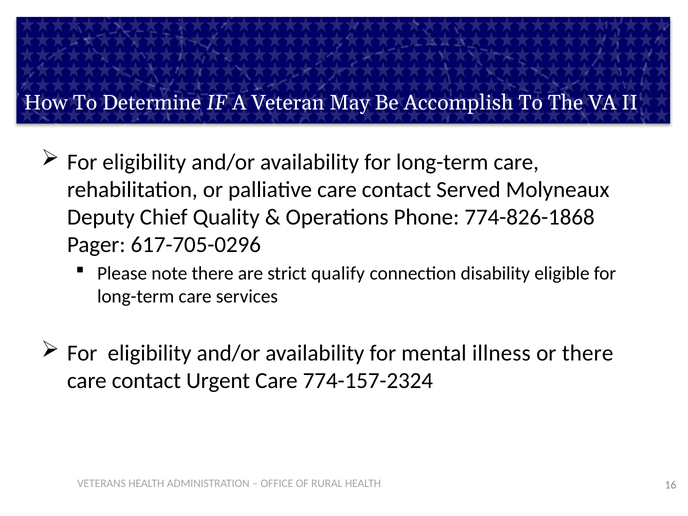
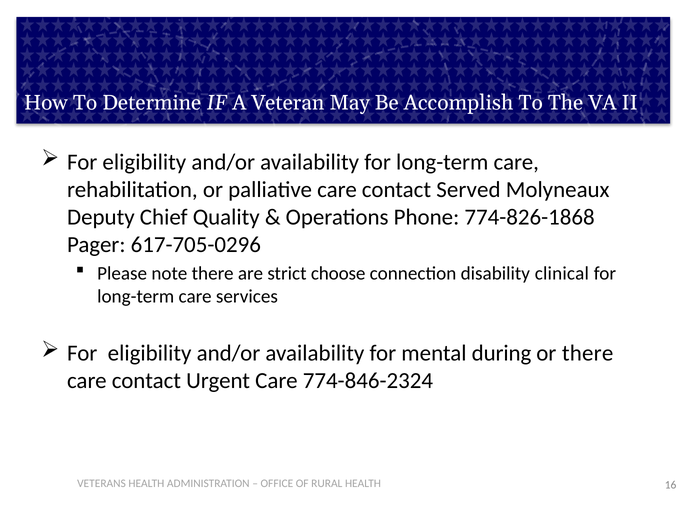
qualify: qualify -> choose (338, 273)
eligible: eligible -> clinical (562, 273)
illness: illness -> during (502, 353)
774-157-2324: 774-157-2324 -> 774-846-2324 (368, 381)
